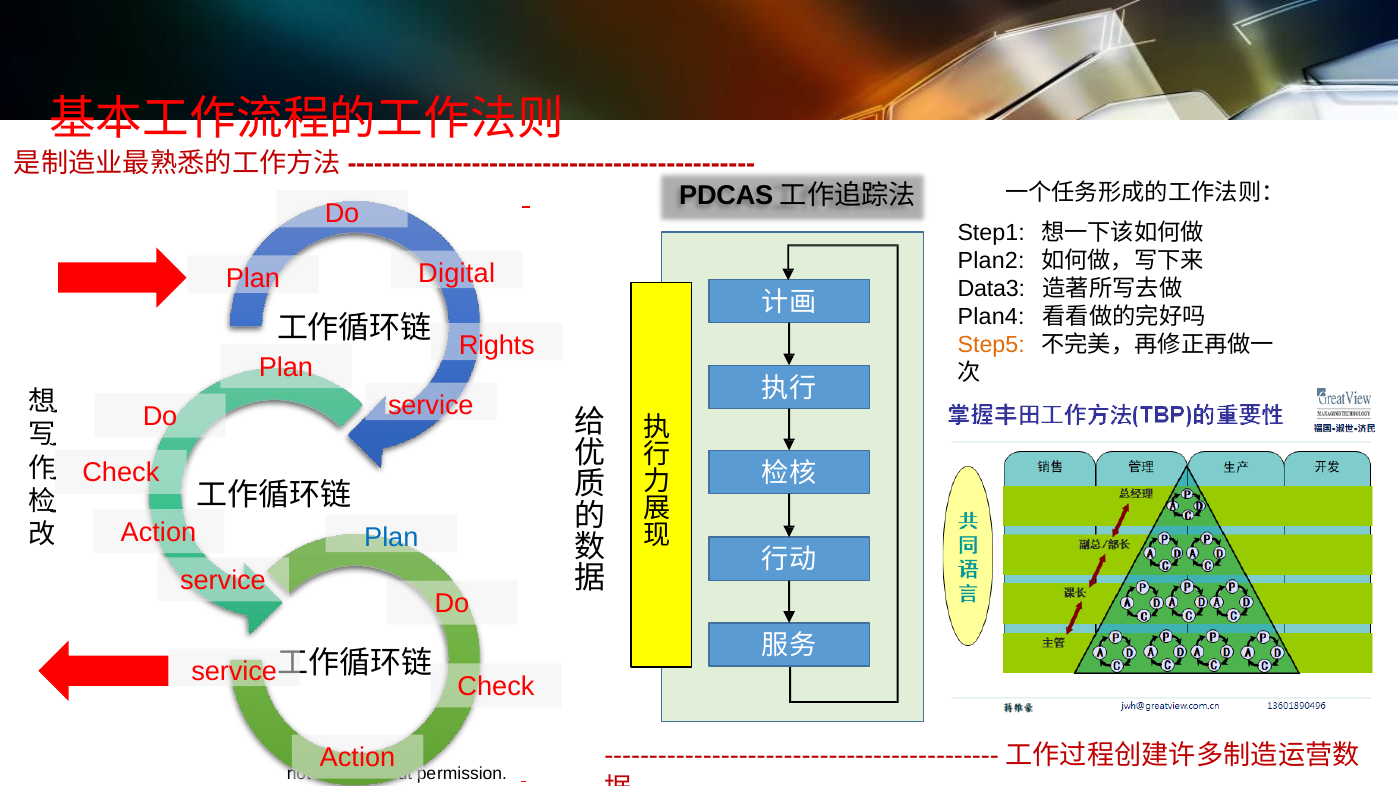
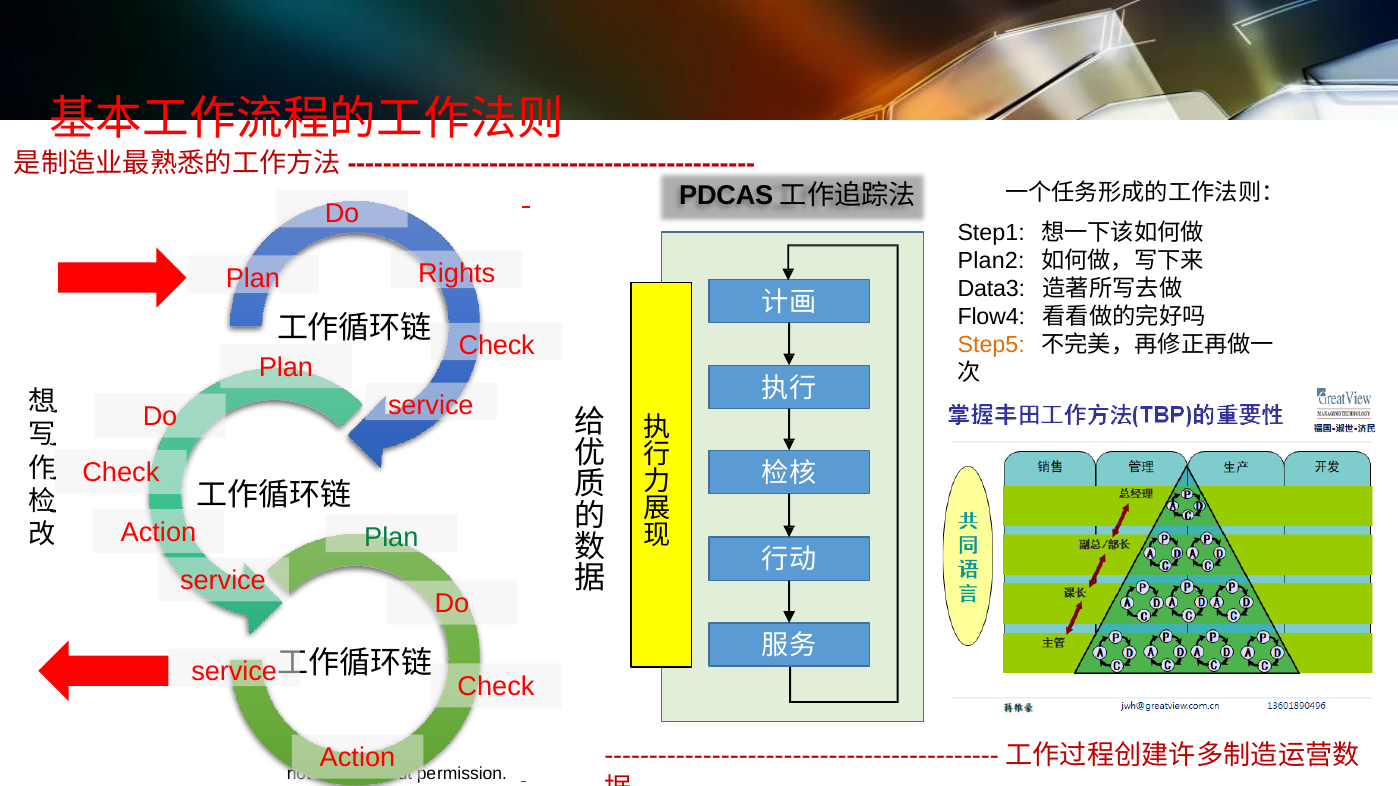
Digital: Digital -> Rights (457, 274)
Plan4: Plan4 -> Flow4 (991, 317)
Rights: Rights -> Check (497, 346)
Plan colour: blue -> green (391, 538)
